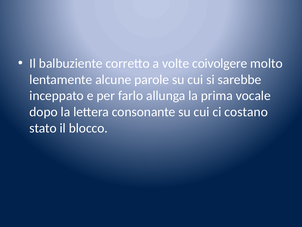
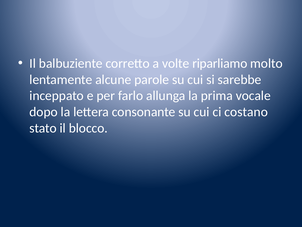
coivolgere: coivolgere -> riparliamo (220, 63)
